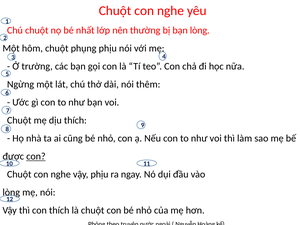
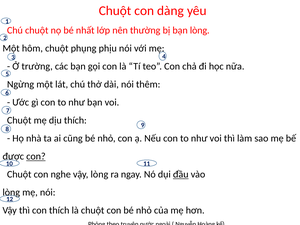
nghe: nghe -> dàng (171, 11)
vậy phịu: phịu -> lòng (99, 174)
đầu underline: none -> present (181, 174)
